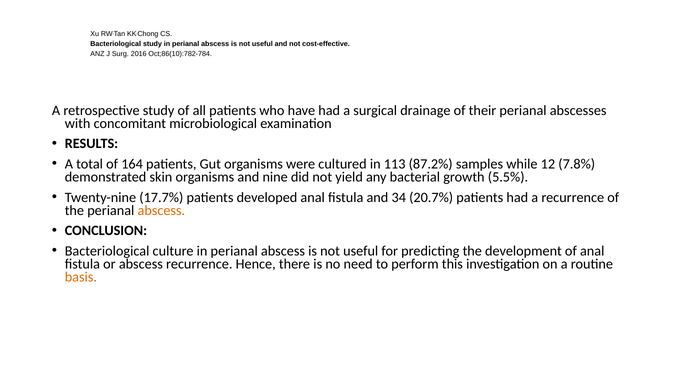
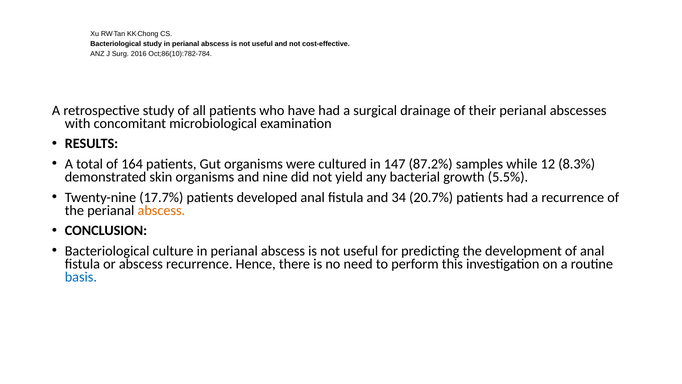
113: 113 -> 147 (395, 164)
7.8%: 7.8% -> 8.3% (577, 164)
basis colour: orange -> blue (81, 277)
